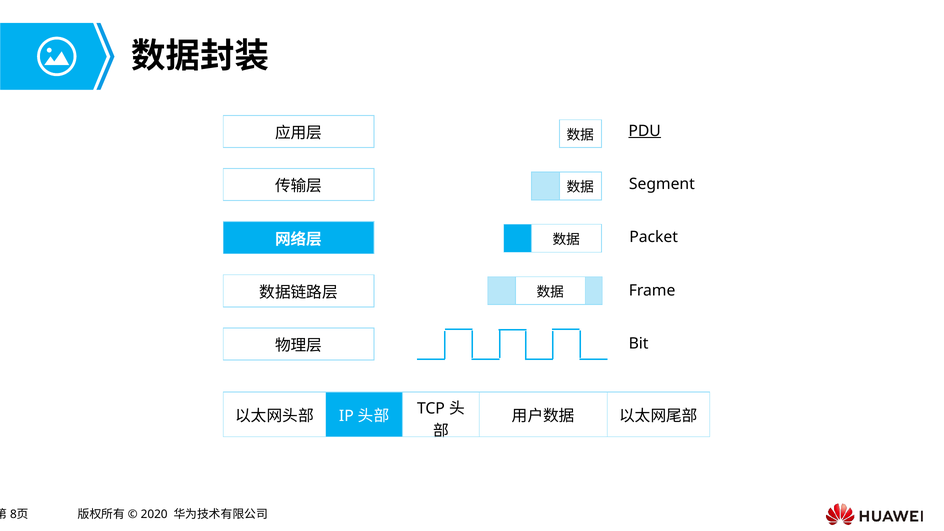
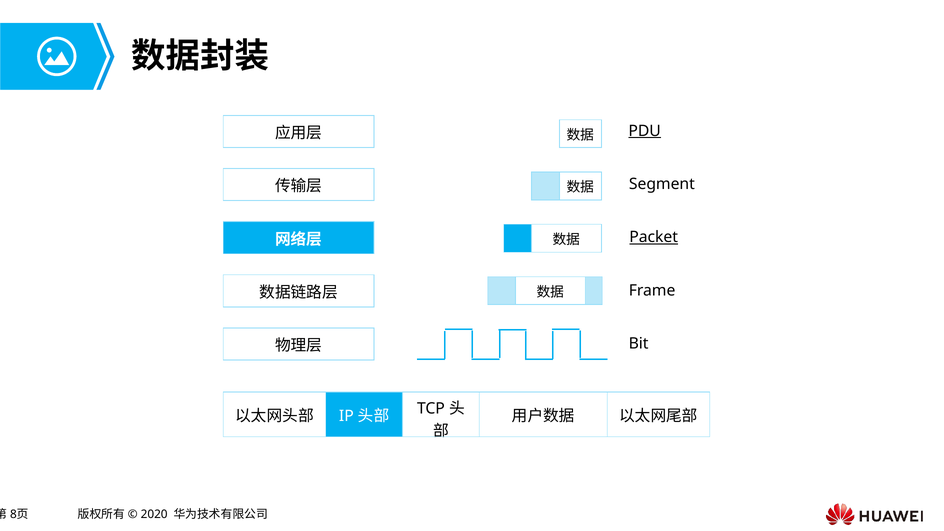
Packet underline: none -> present (654, 237)
